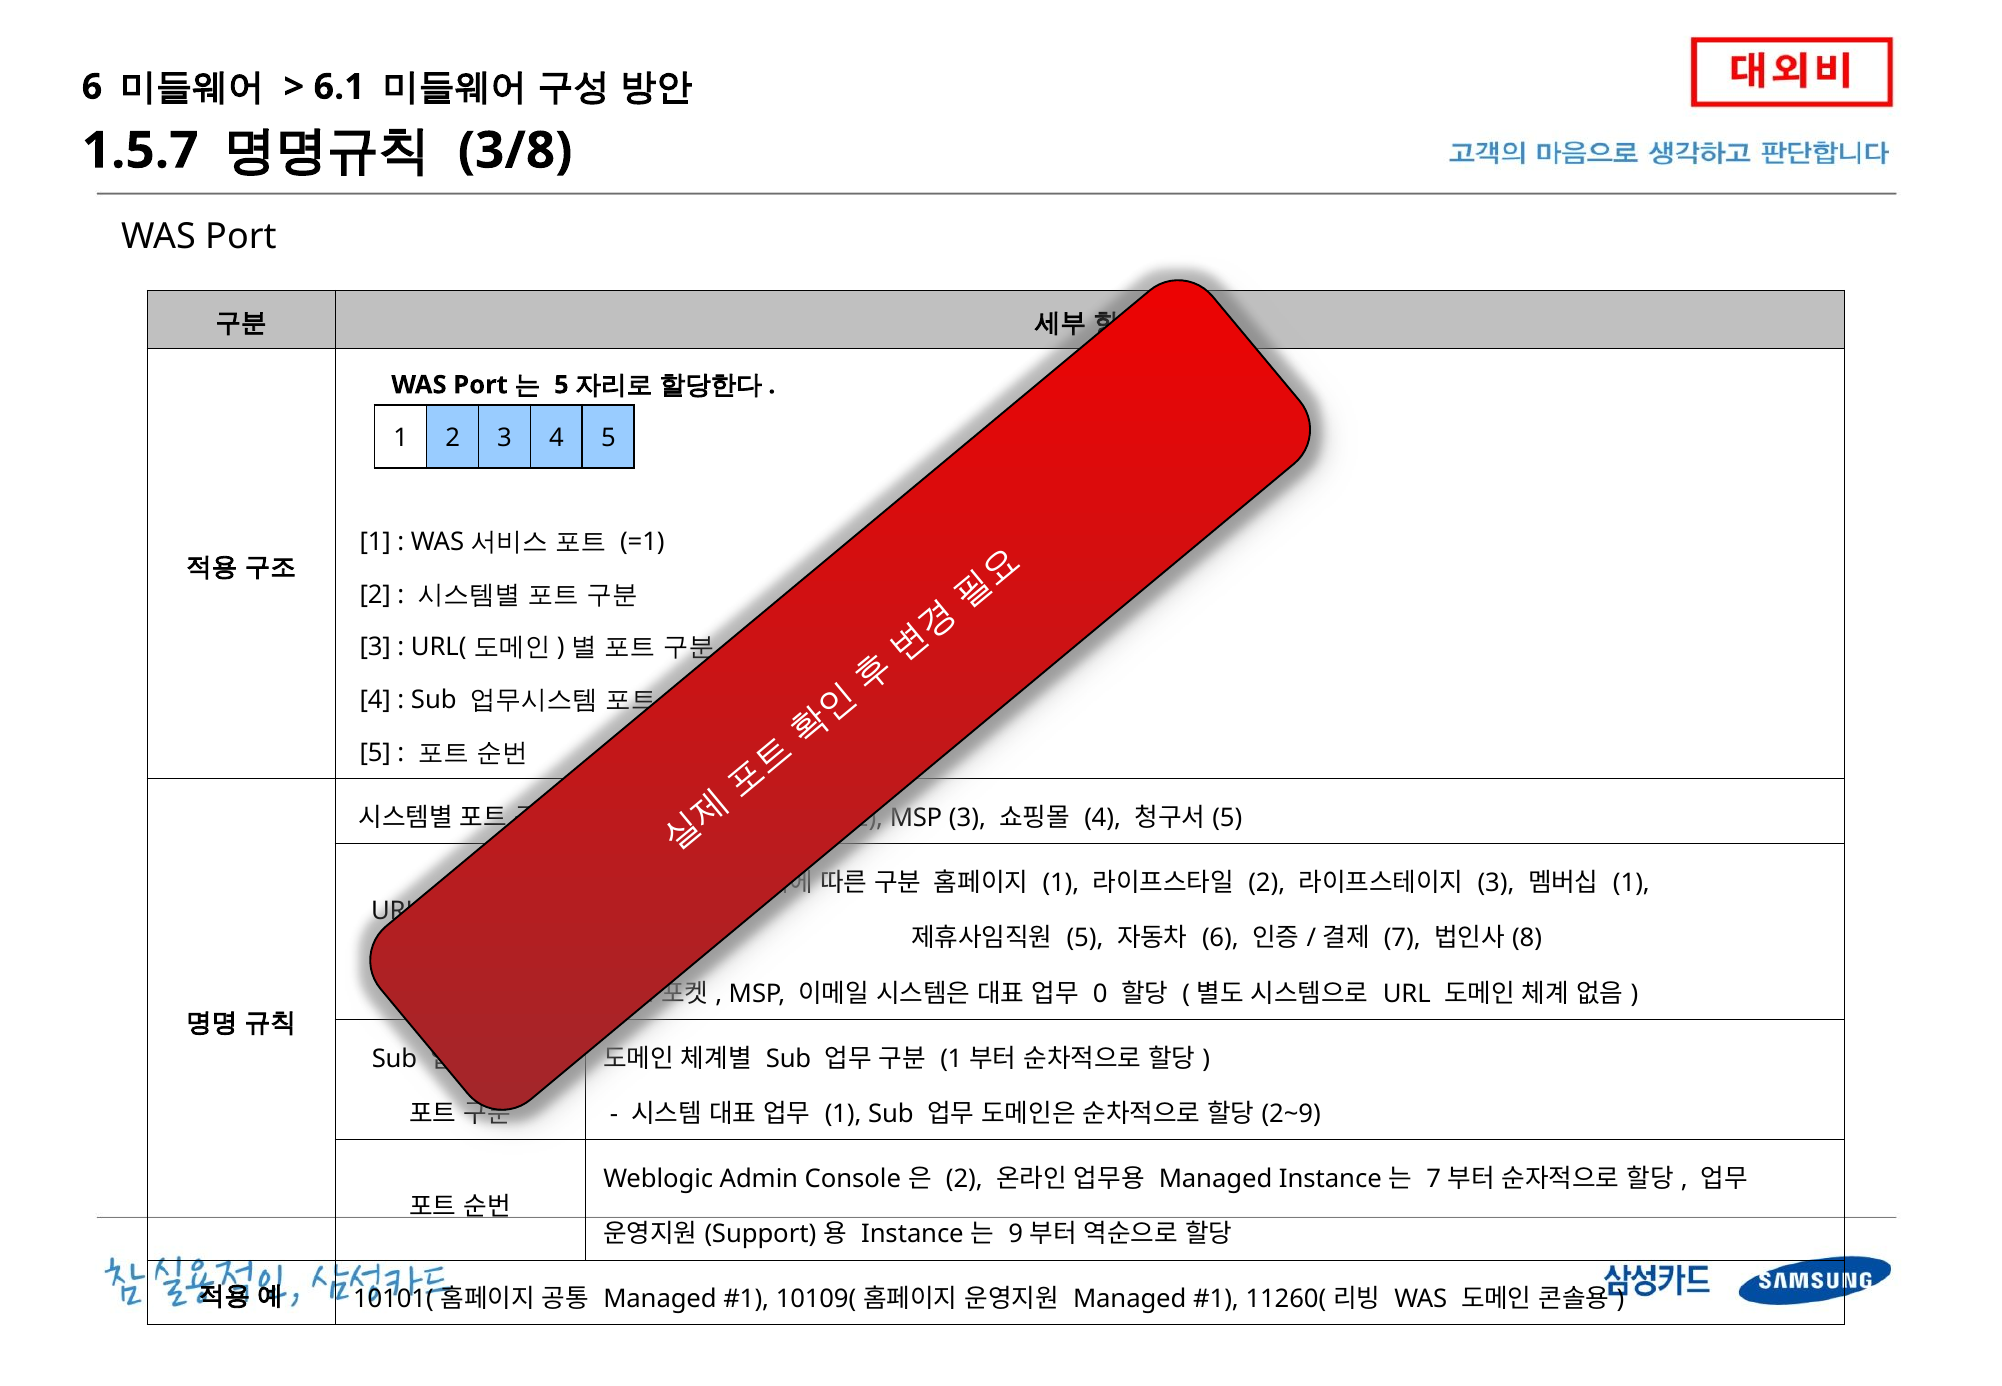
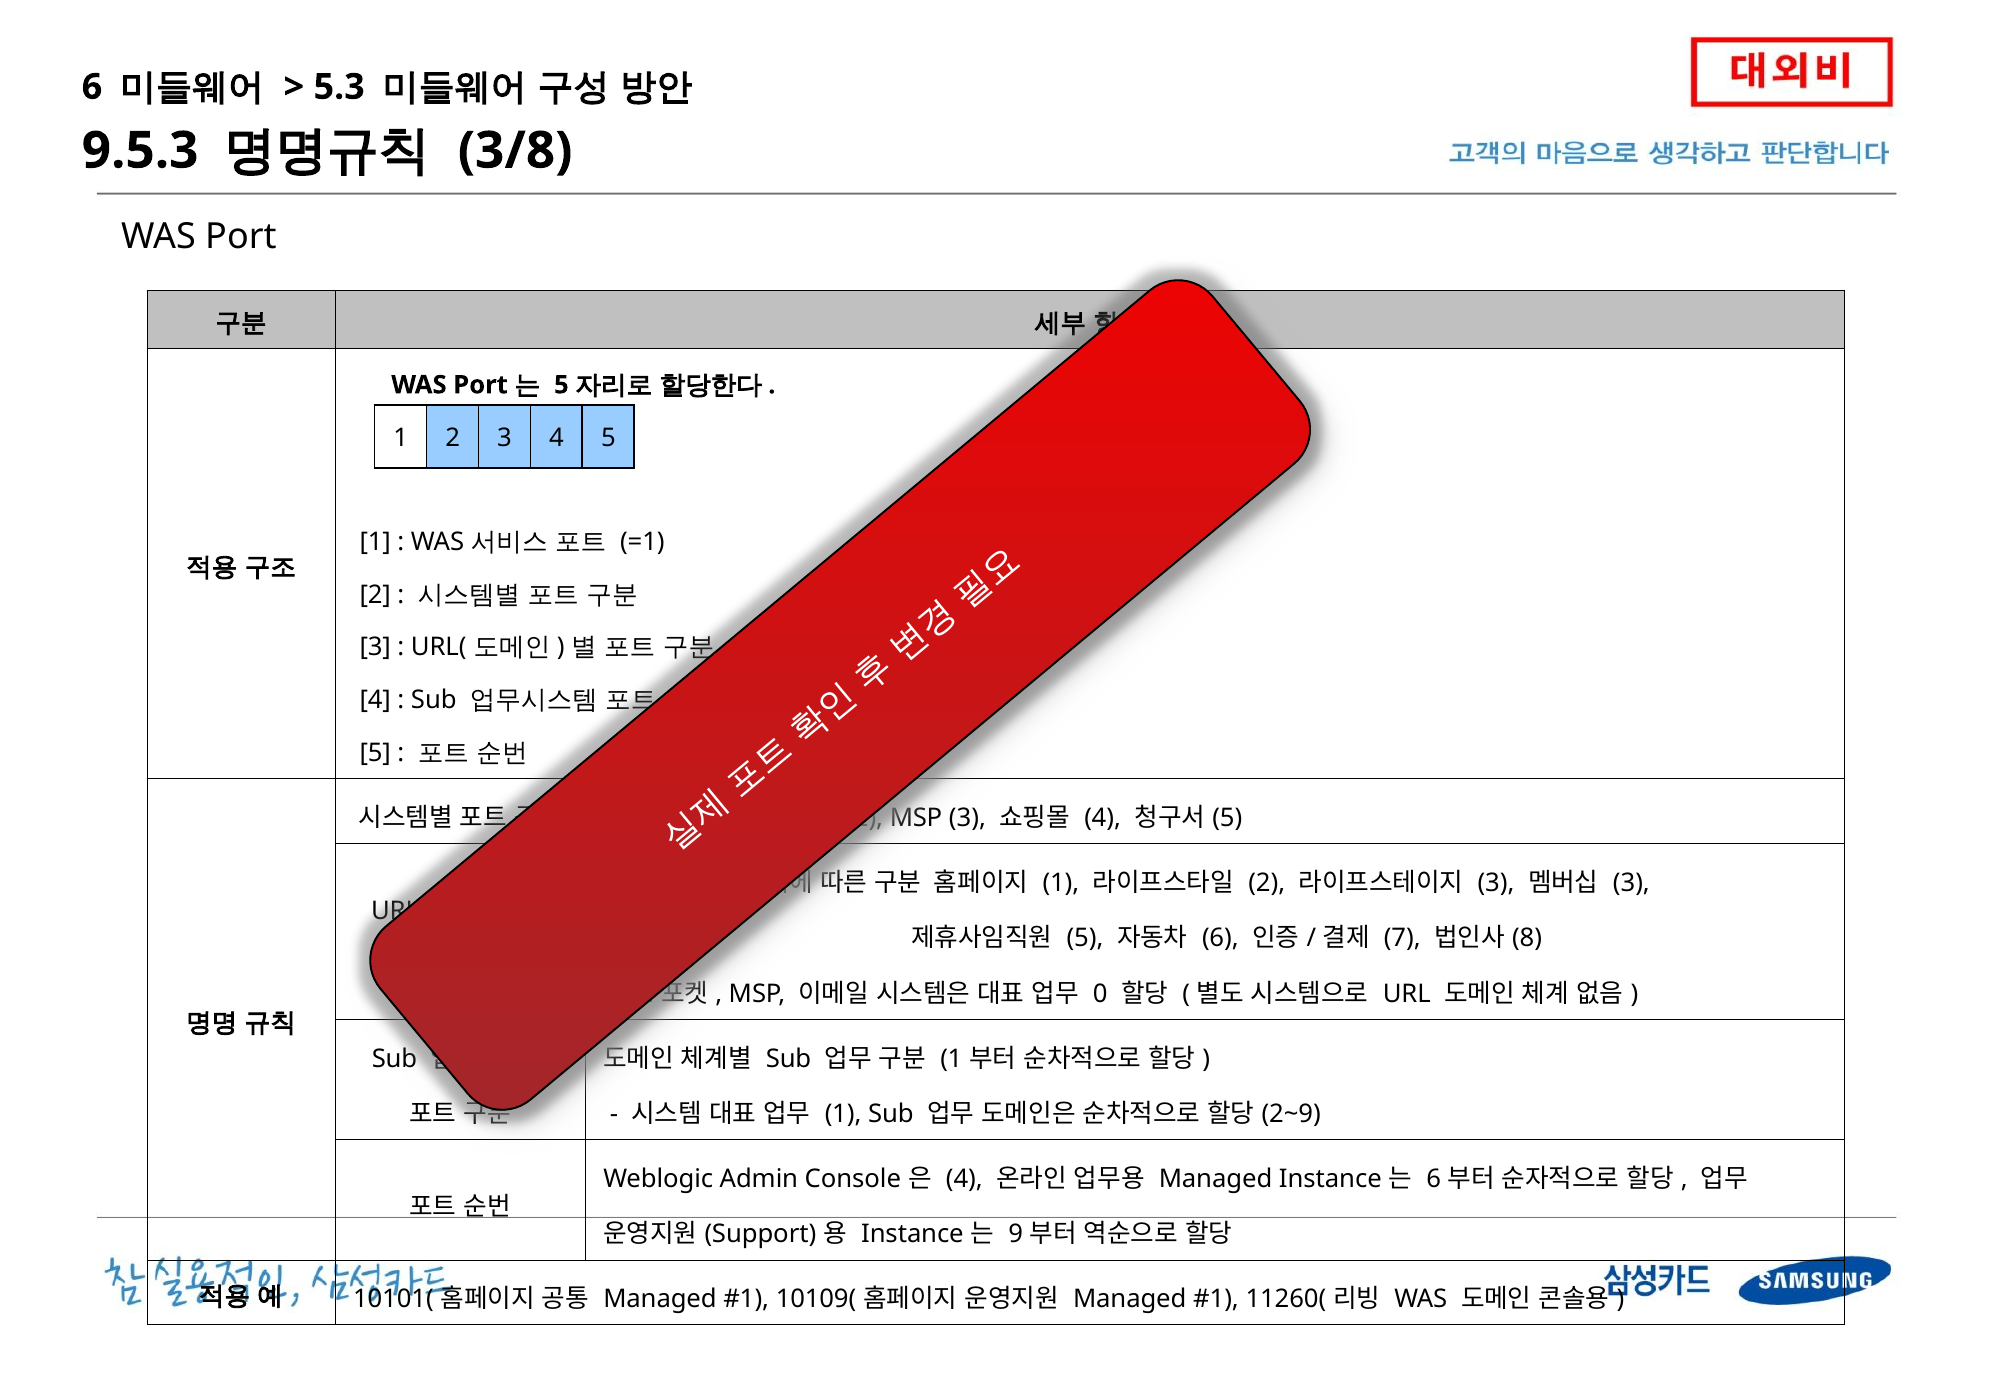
6.1: 6.1 -> 5.3 (339, 87)
1.5.7: 1.5.7 -> 9.5.3 (140, 151)
1: 1 -> 3 (1631, 883)
2: 2 -> 4 (964, 1179)
7: 7 -> 6 (1434, 1179)
